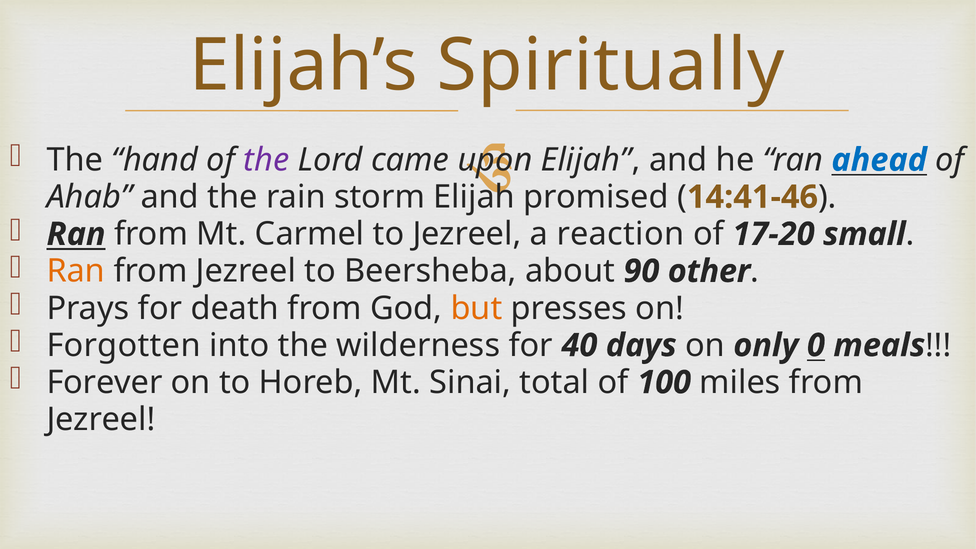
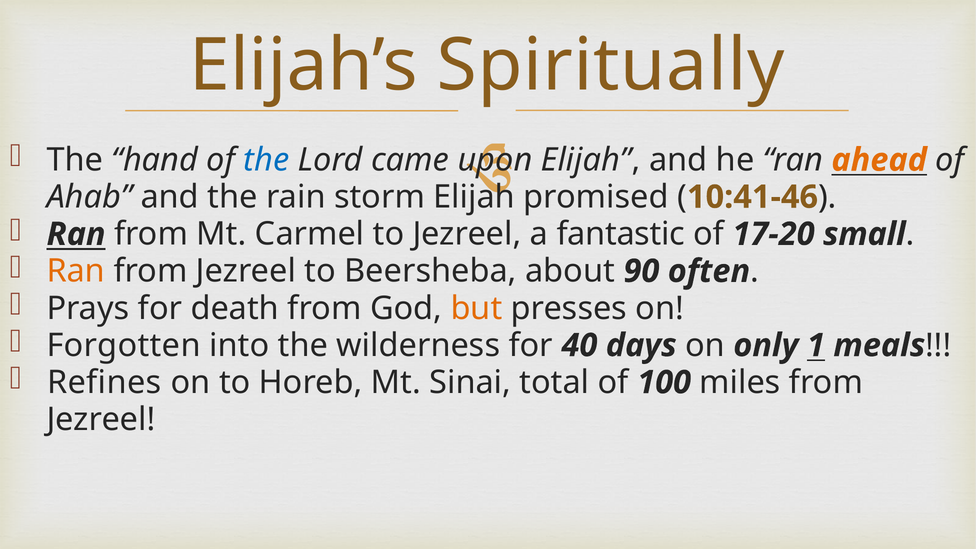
the colour: purple -> blue (266, 160)
ahead colour: blue -> orange (879, 160)
14:41-46: 14:41-46 -> 10:41-46 (753, 197)
reaction: reaction -> fantastic (621, 234)
other: other -> often (709, 271)
0: 0 -> 1 (816, 345)
Forever: Forever -> Refines (104, 383)
